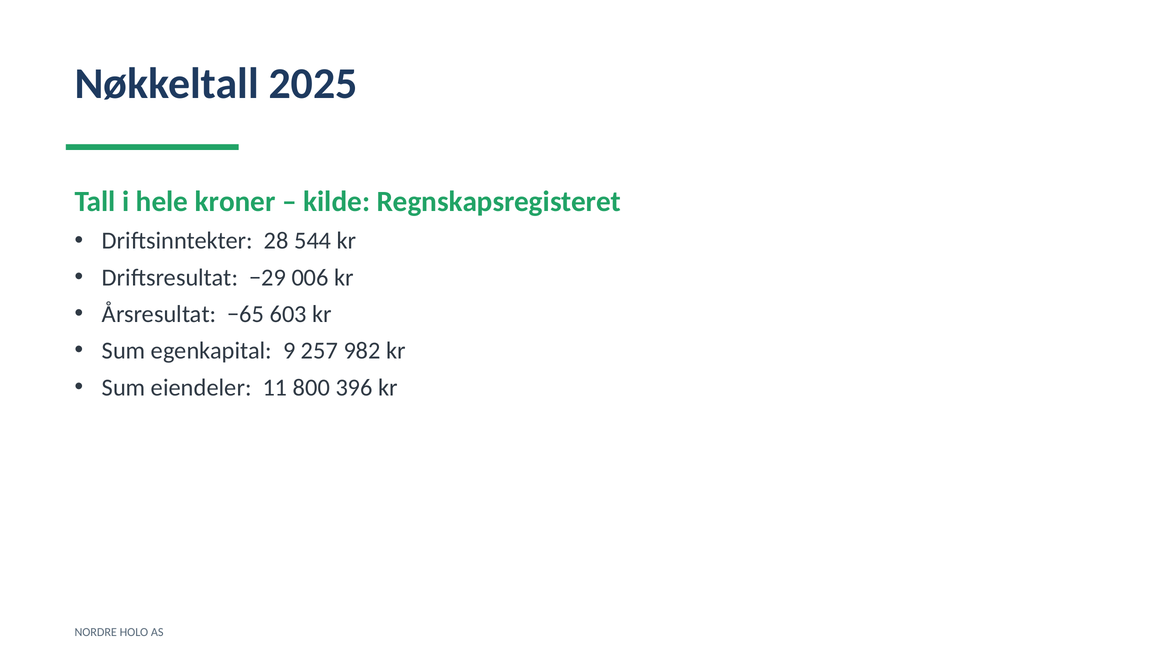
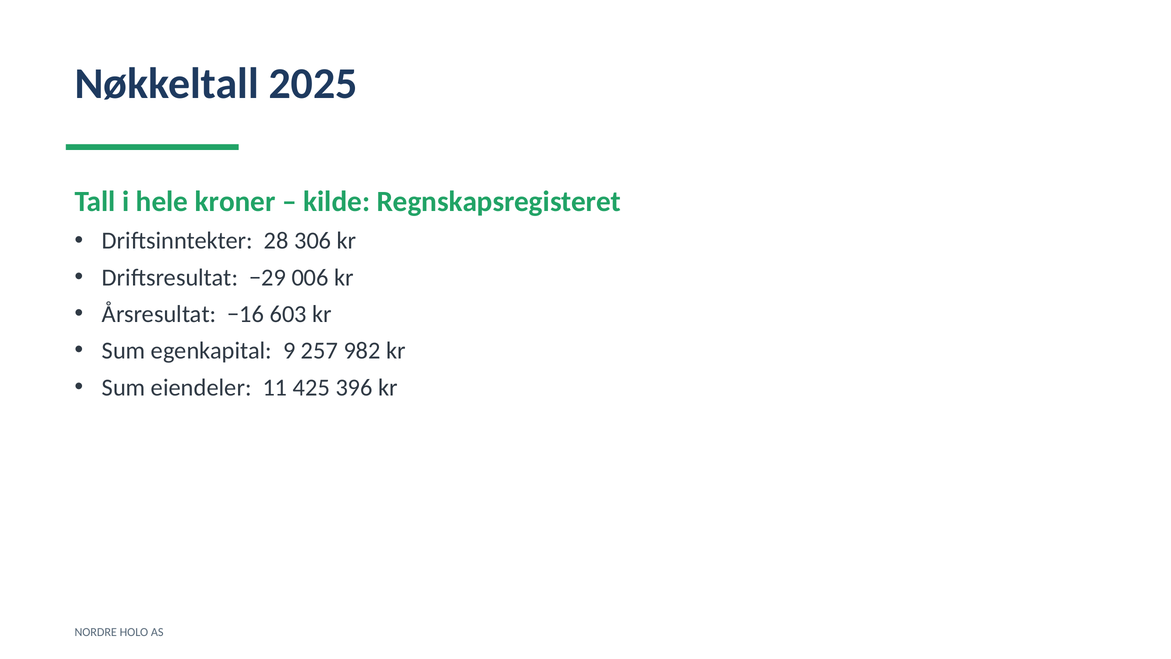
544: 544 -> 306 (313, 241)
−65: −65 -> −16 (246, 314)
800: 800 -> 425 (311, 387)
